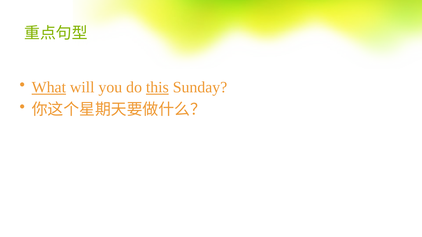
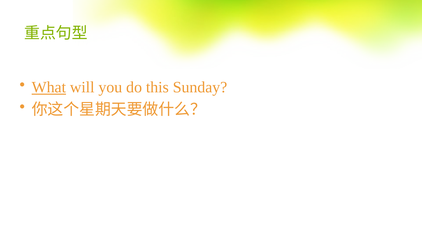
this underline: present -> none (157, 88)
